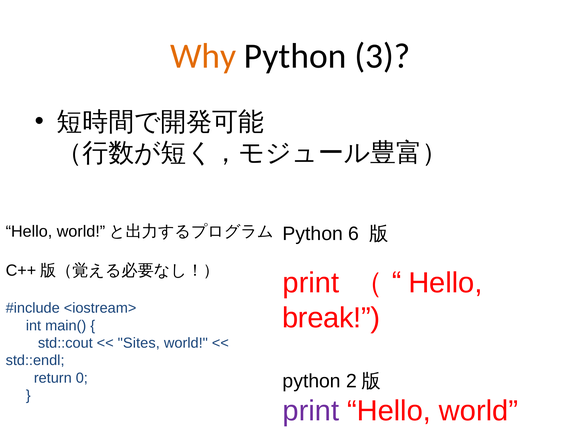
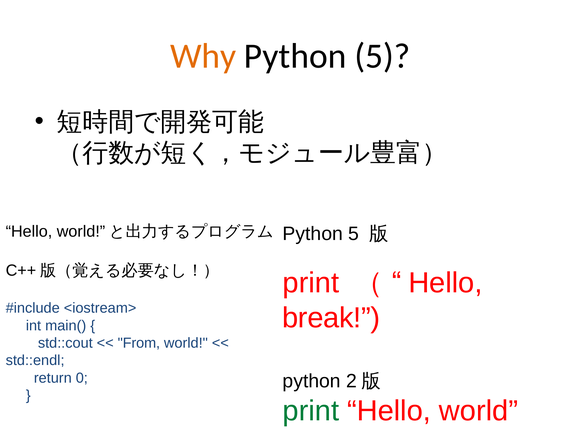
3: 3 -> 5 (382, 56)
6: 6 -> 5 (354, 234)
Sites: Sites -> From (139, 343)
print colour: purple -> green (311, 411)
